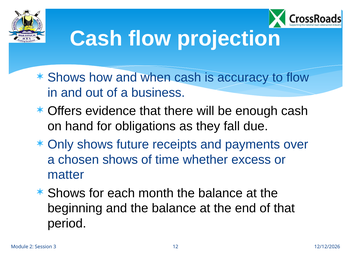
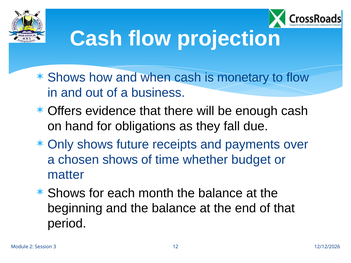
accuracy: accuracy -> monetary (243, 78)
excess: excess -> budget (251, 160)
